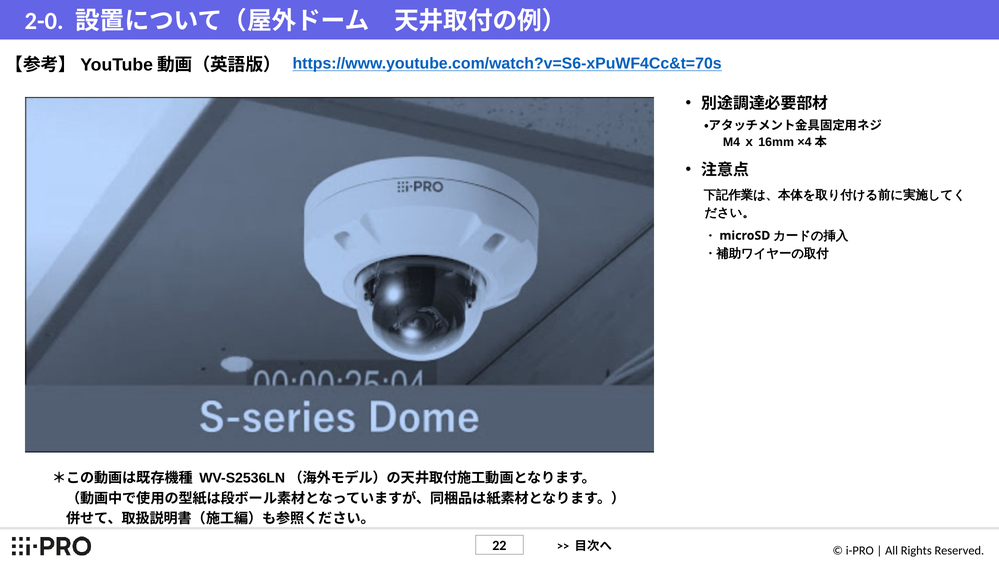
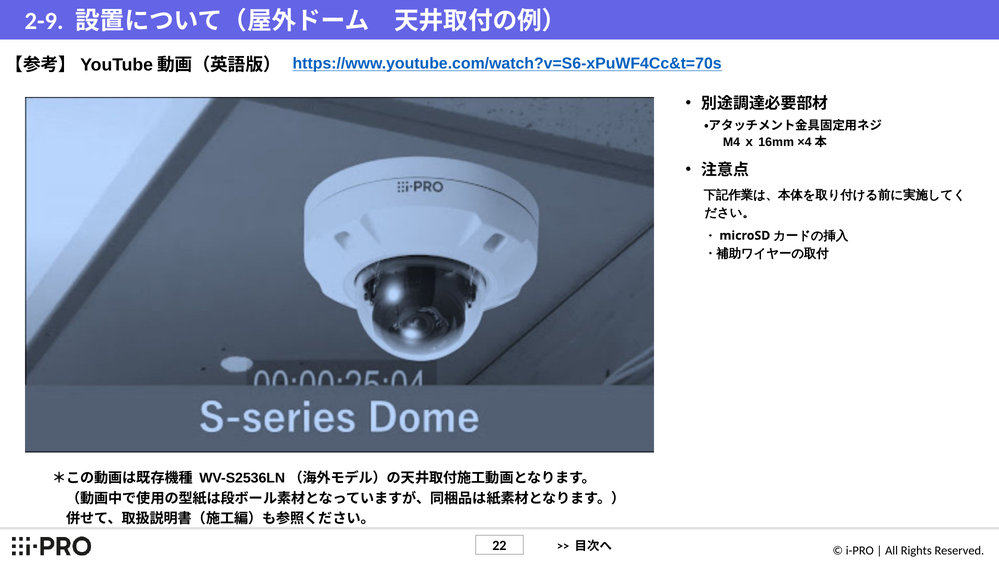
2-0: 2-0 -> 2-9 (44, 21)
